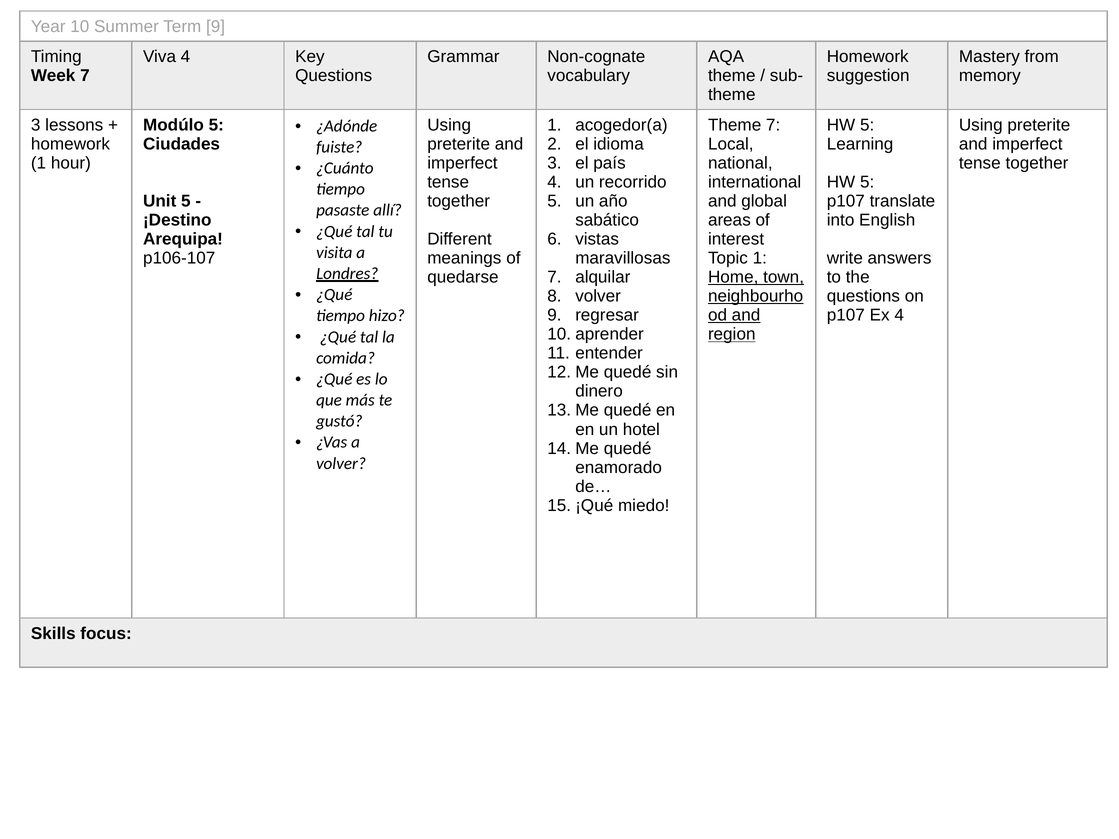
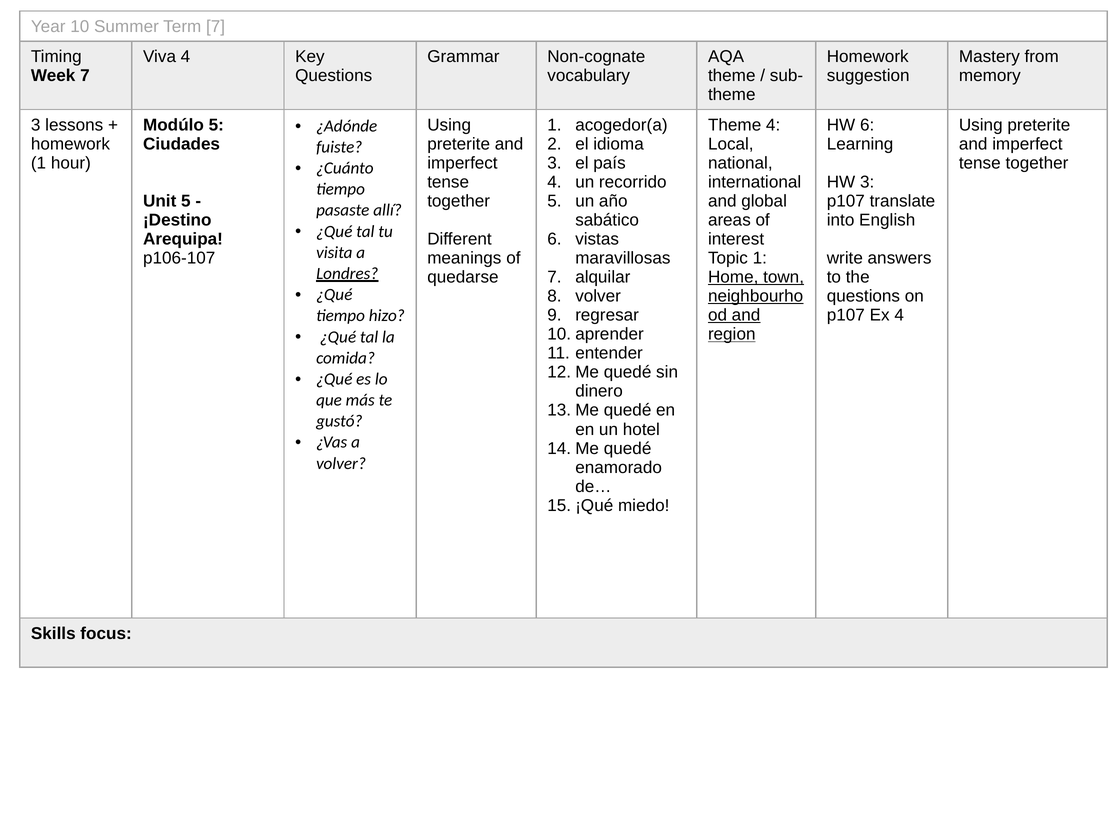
Term 9: 9 -> 7 (216, 26)
Theme 7: 7 -> 4 (773, 125)
5: 5 -> 6 (867, 125)
5: 5 -> 3 (867, 182)
